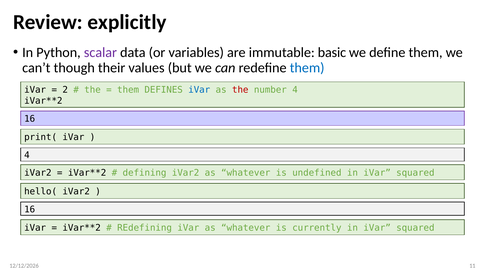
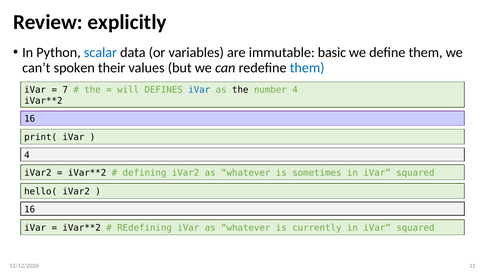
scalar colour: purple -> blue (100, 52)
though: though -> spoken (74, 68)
2: 2 -> 7 (65, 90)
them: them -> will (128, 90)
the colour: red -> black (240, 90)
undefined: undefined -> sometimes (317, 173)
